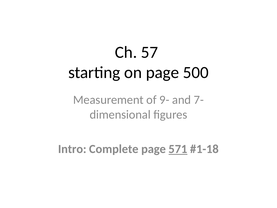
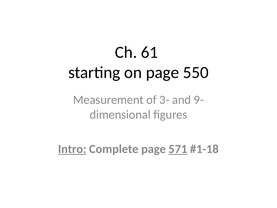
57: 57 -> 61 (150, 52)
500: 500 -> 550 (196, 72)
9-: 9- -> 3- (164, 100)
7-: 7- -> 9- (199, 100)
Intro underline: none -> present (72, 149)
